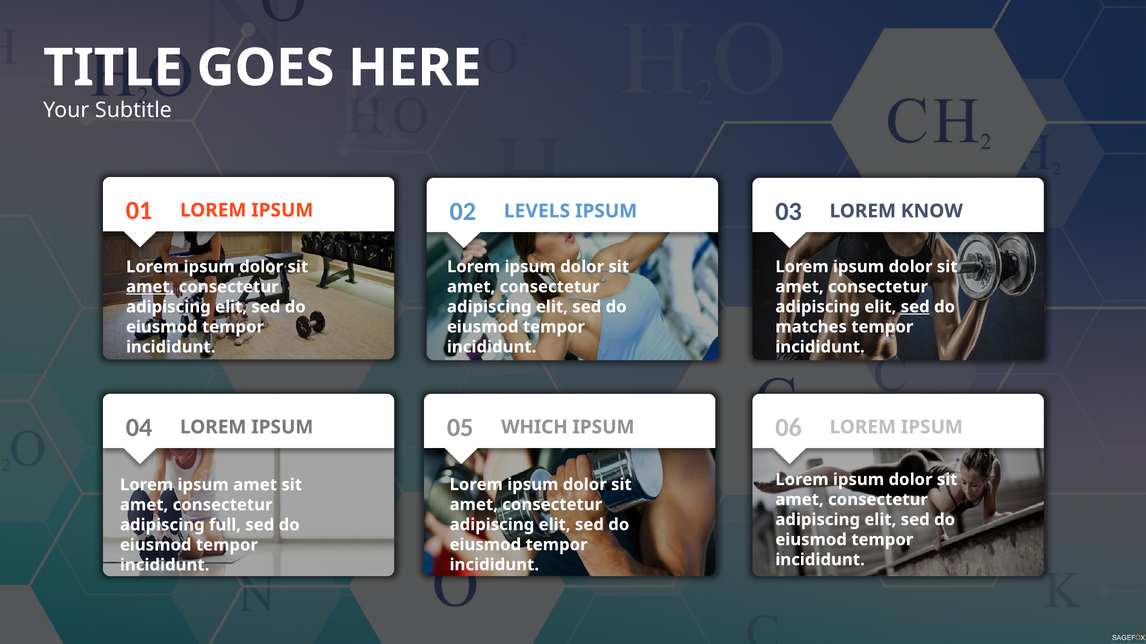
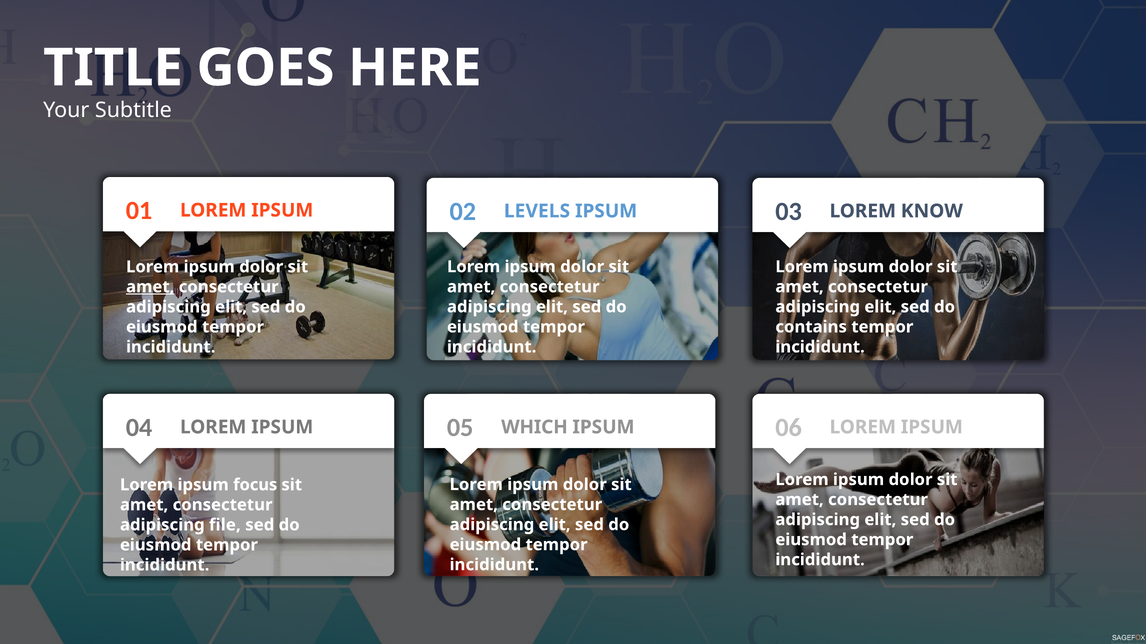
sed underline: present -> none (915, 307)
matches: matches -> contains (811, 327)
ipsum amet: amet -> focus (255, 485)
full: full -> file (225, 525)
